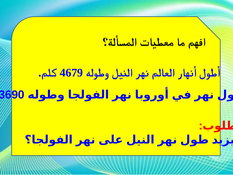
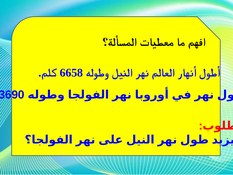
4679: 4679 -> 6658 (71, 73)
